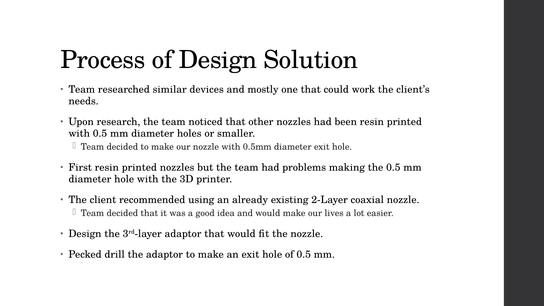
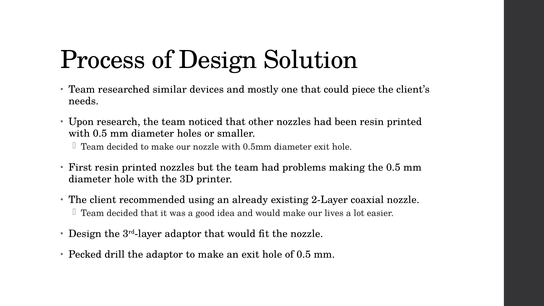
work: work -> piece (363, 90)
